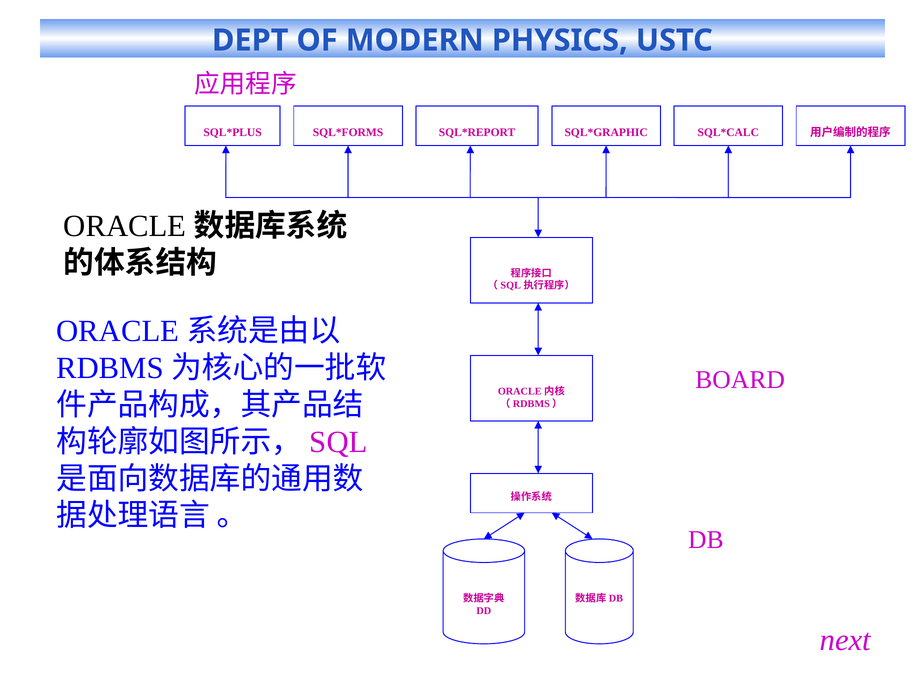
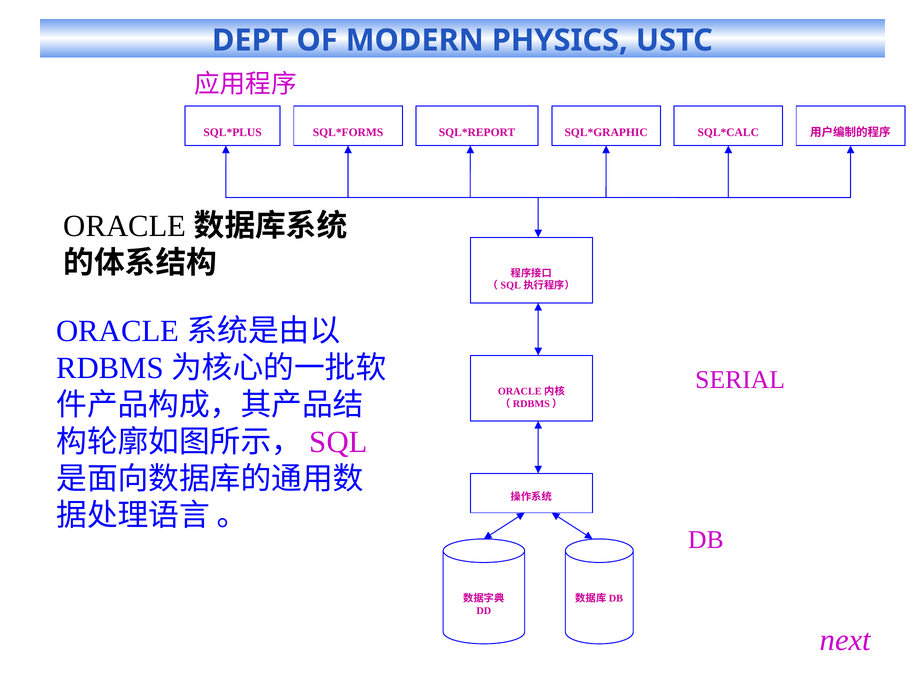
BOARD: BOARD -> SERIAL (740, 380)
